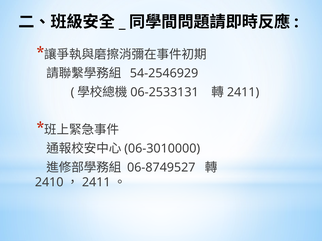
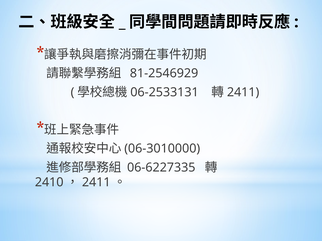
54-2546929: 54-2546929 -> 81-2546929 (164, 74)
06-8749527: 06-8749527 -> 06-6227335 (161, 168)
